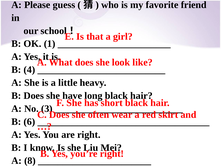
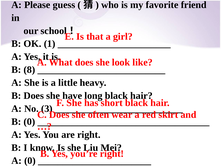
4: 4 -> 8 (29, 70)
B 6: 6 -> 0 (29, 121)
A 8: 8 -> 0 (30, 160)
